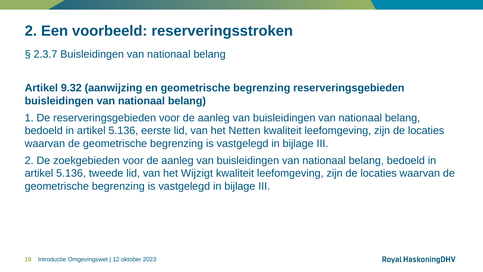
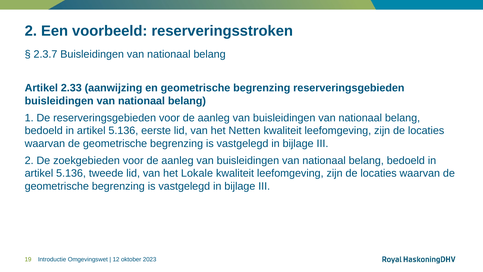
9.32: 9.32 -> 2.33 (71, 88)
Wijzigt: Wijzigt -> Lokale (197, 173)
